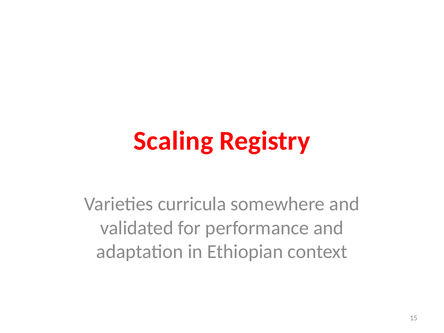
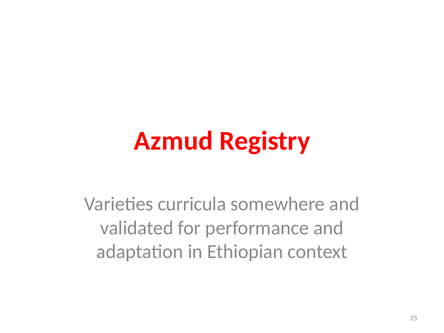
Scaling: Scaling -> Azmud (173, 141)
